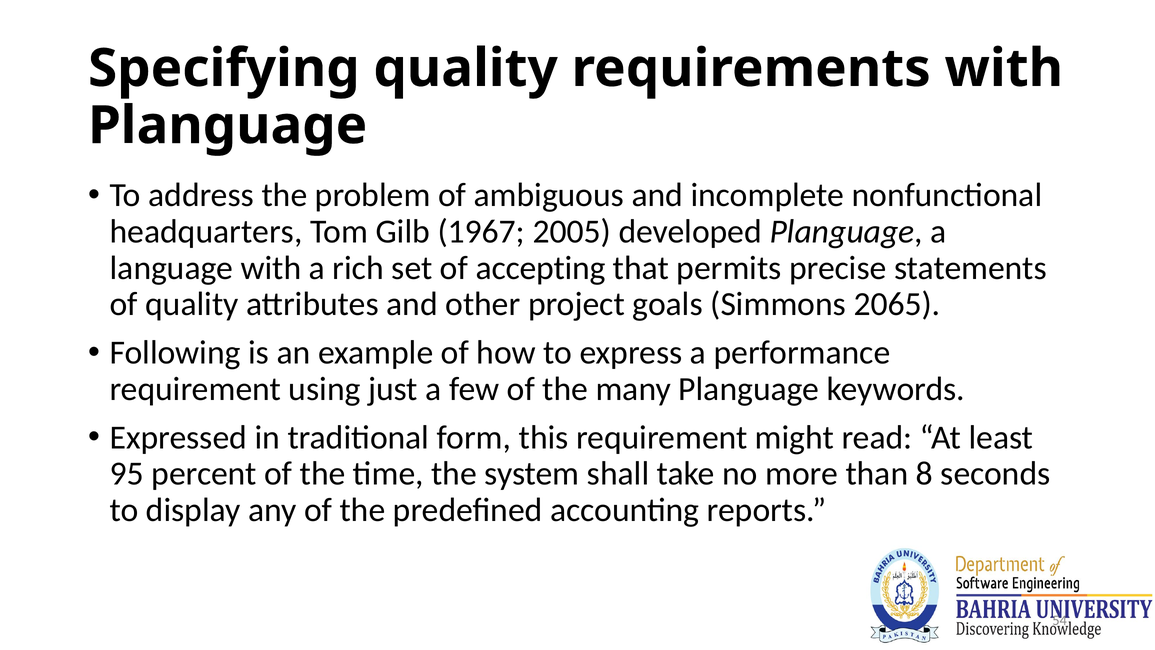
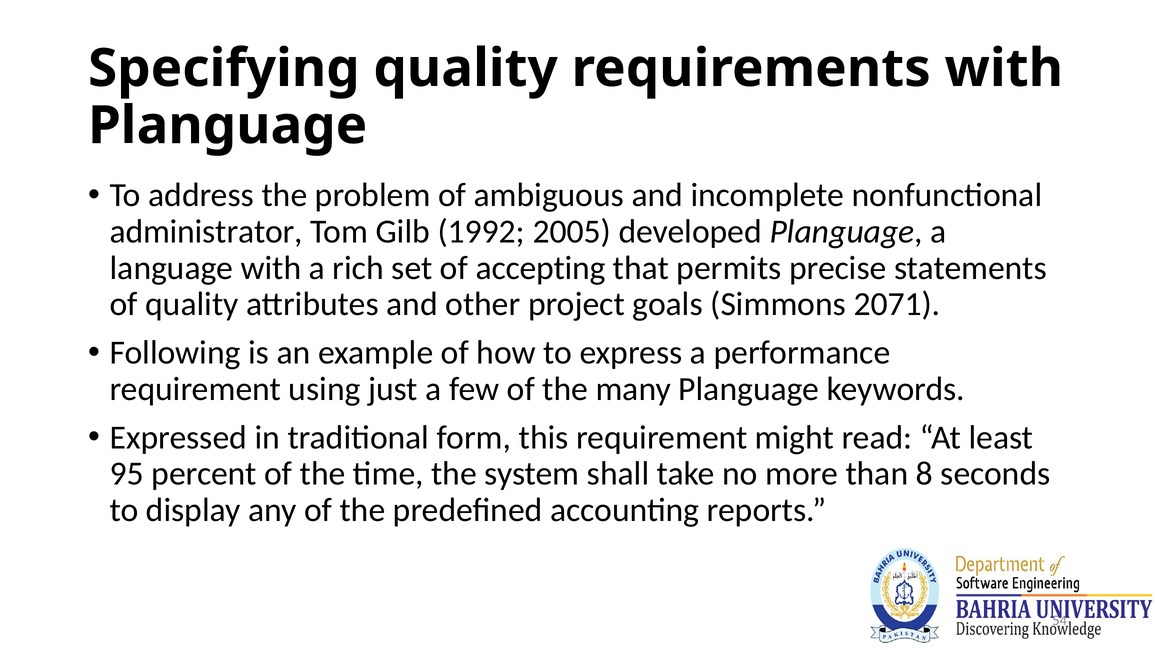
headquarters: headquarters -> administrator (206, 232)
1967: 1967 -> 1992 (481, 232)
2065: 2065 -> 2071 (897, 304)
